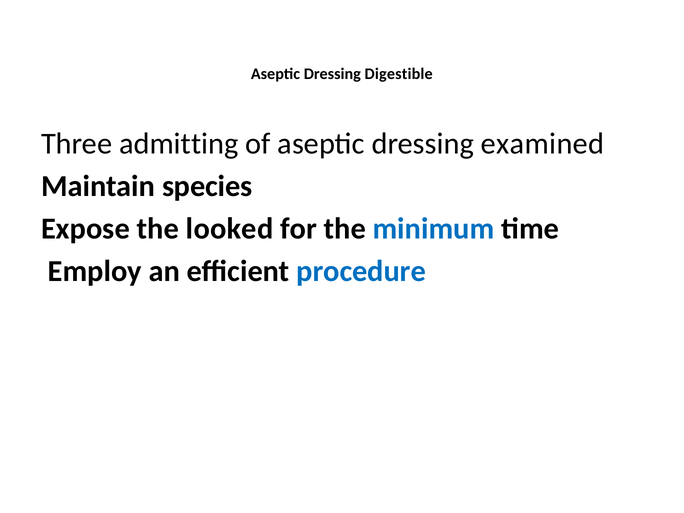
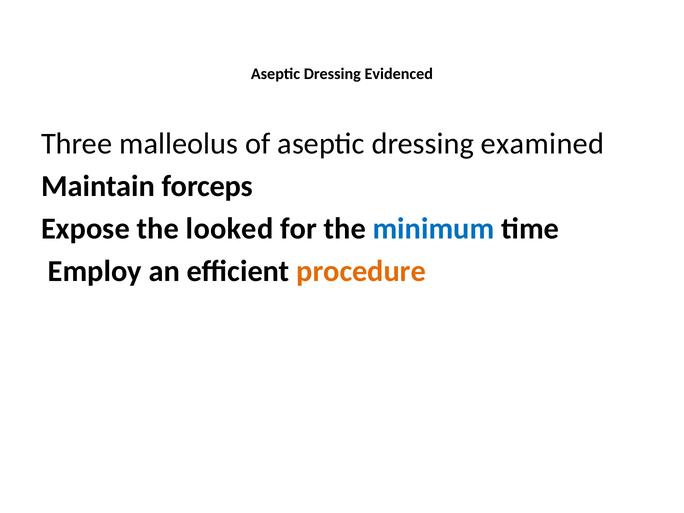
Digestible: Digestible -> Evidenced (399, 74)
admitting: admitting -> malleolus (179, 143)
species: species -> forceps (207, 186)
procedure colour: blue -> orange (361, 271)
